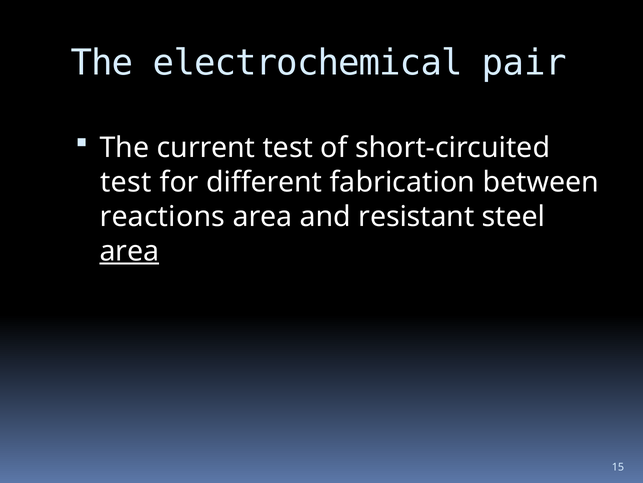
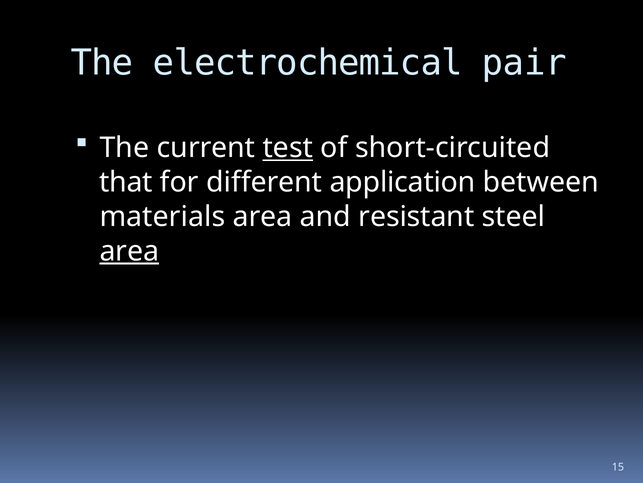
test underline: none -> present (288, 148)
test: test -> that (126, 182)
fabrication: fabrication -> application (402, 182)
reactions: reactions -> materials (162, 216)
